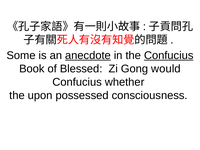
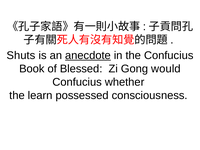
Some: Some -> Shuts (21, 55)
Confucius underline: present -> none (169, 55)
upon: upon -> learn (40, 95)
